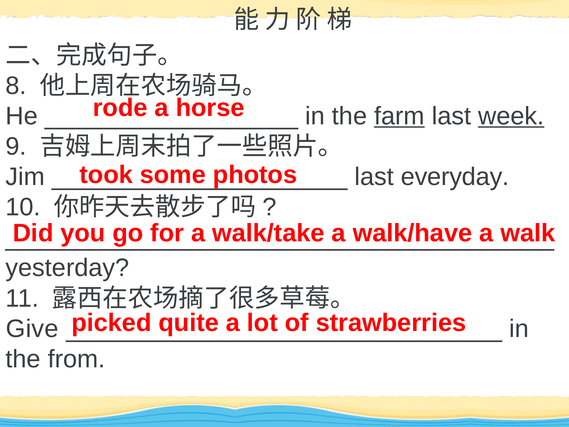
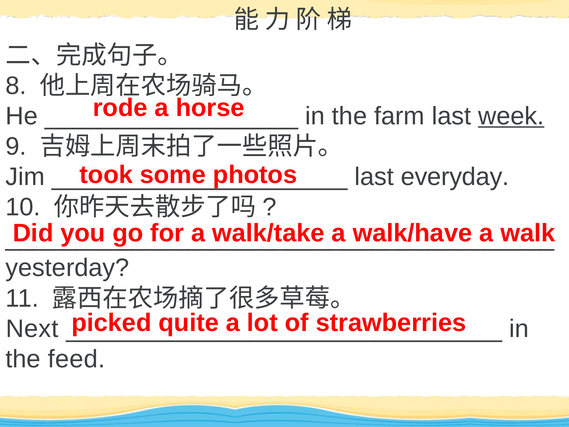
farm underline: present -> none (399, 116)
Give: Give -> Next (32, 329)
from: from -> feed (76, 359)
